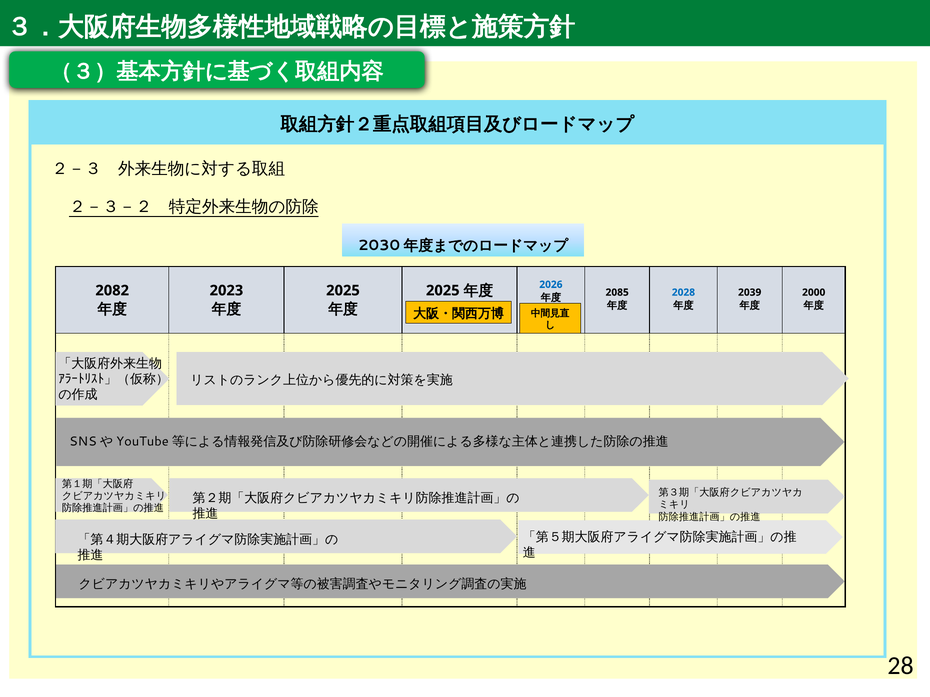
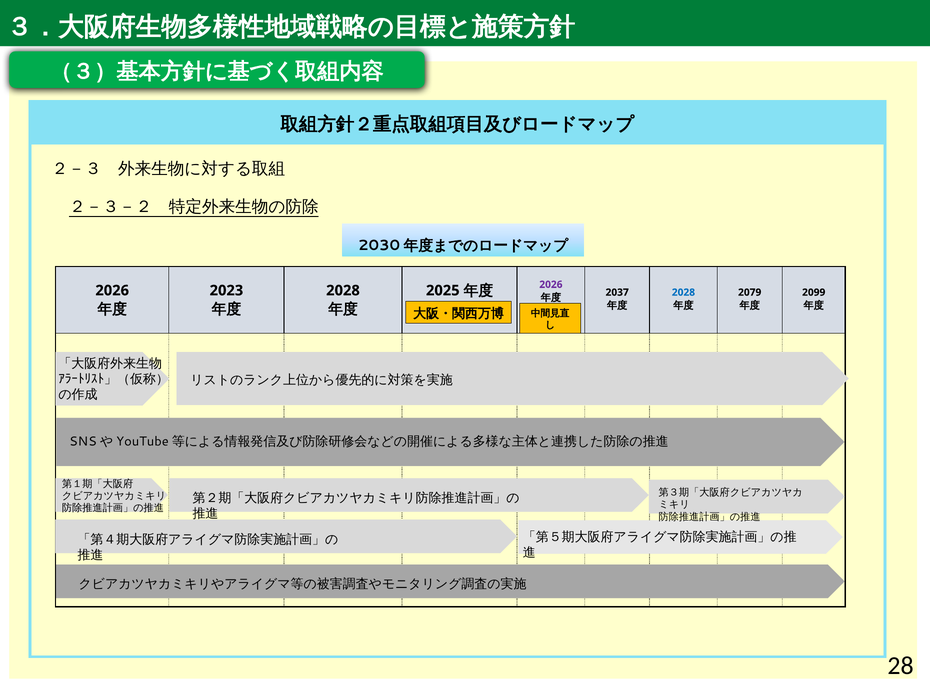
2082: 2082 -> 2026 (112, 291)
2025: 2025 -> 2028 (343, 291)
2026 colour: blue -> purple (551, 285)
2039: 2039 -> 2079 (750, 293)
2000: 2000 -> 2099 (814, 293)
2085: 2085 -> 2037 (617, 293)
